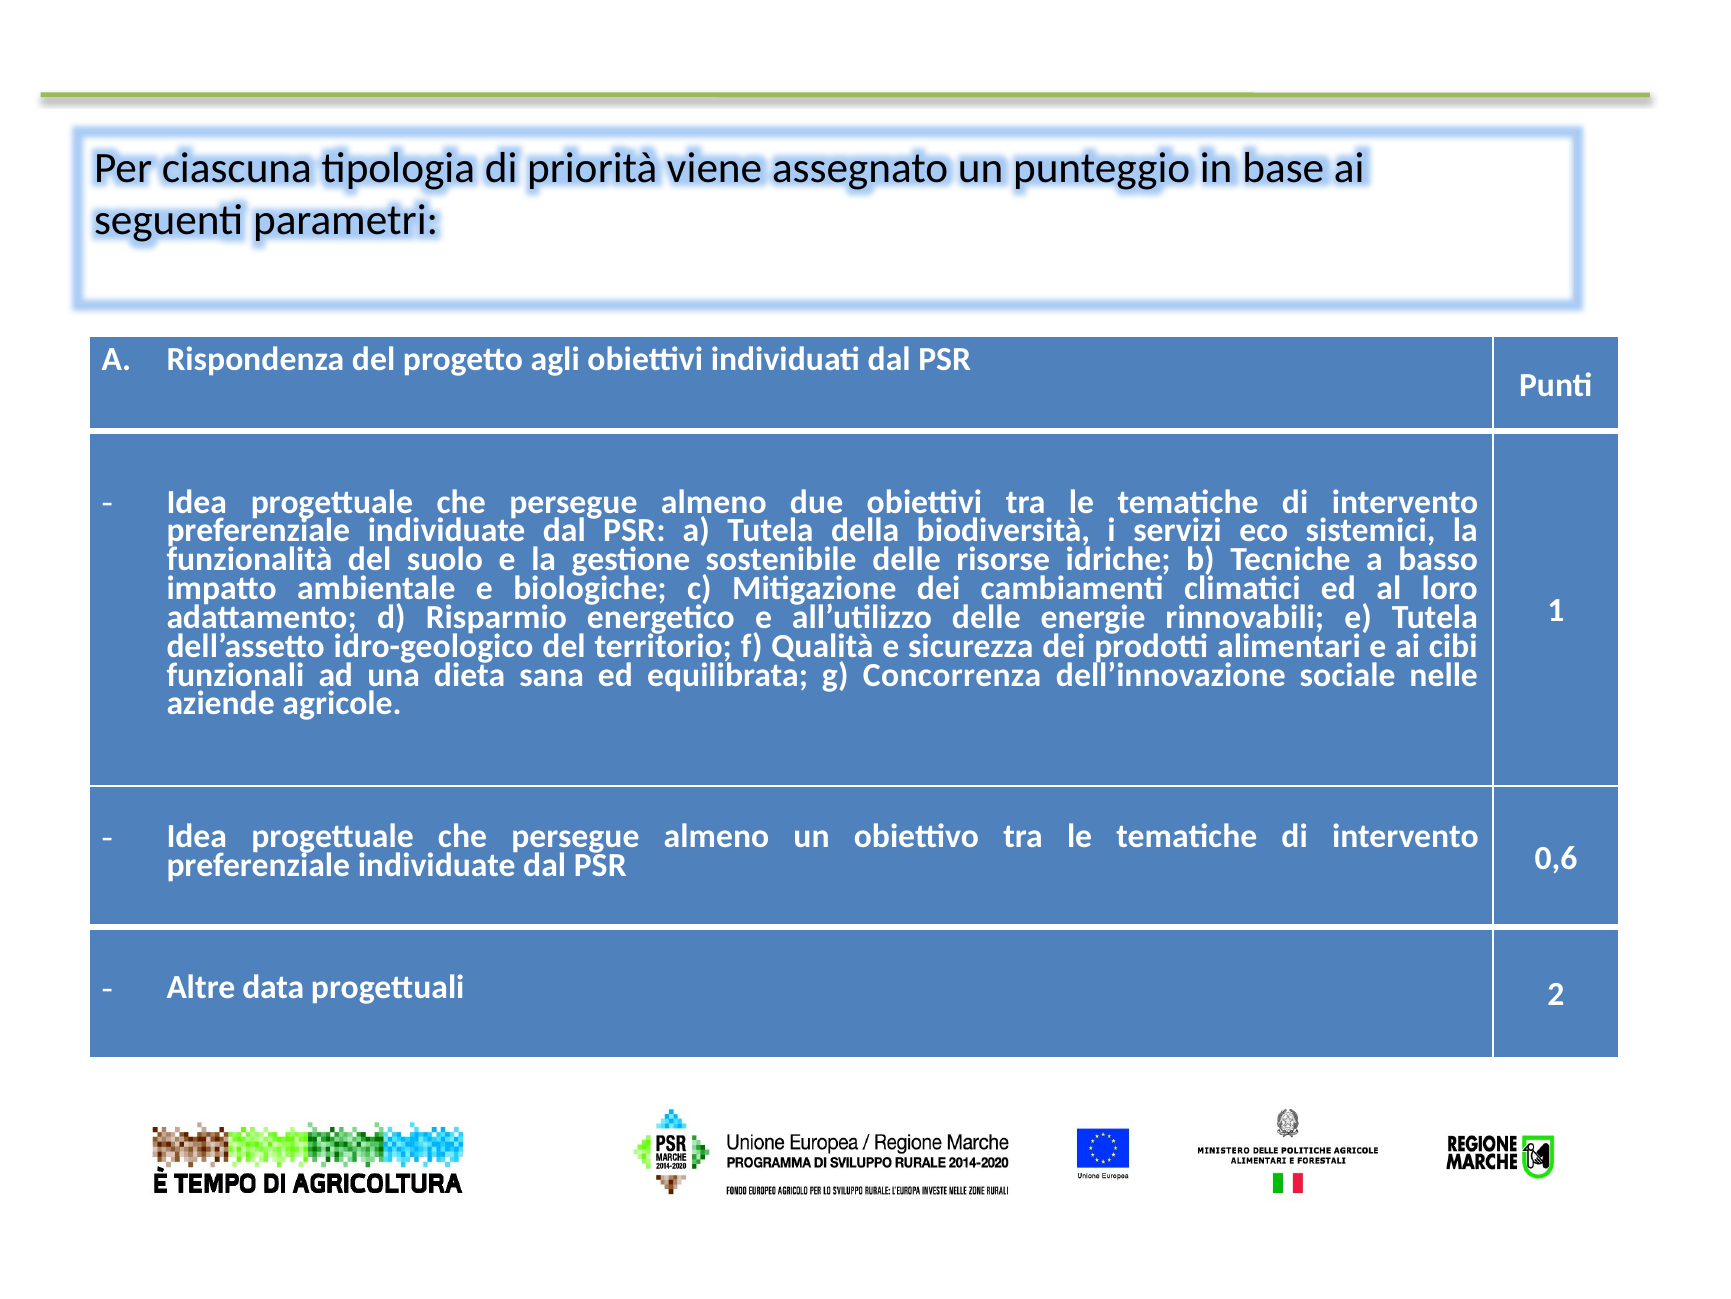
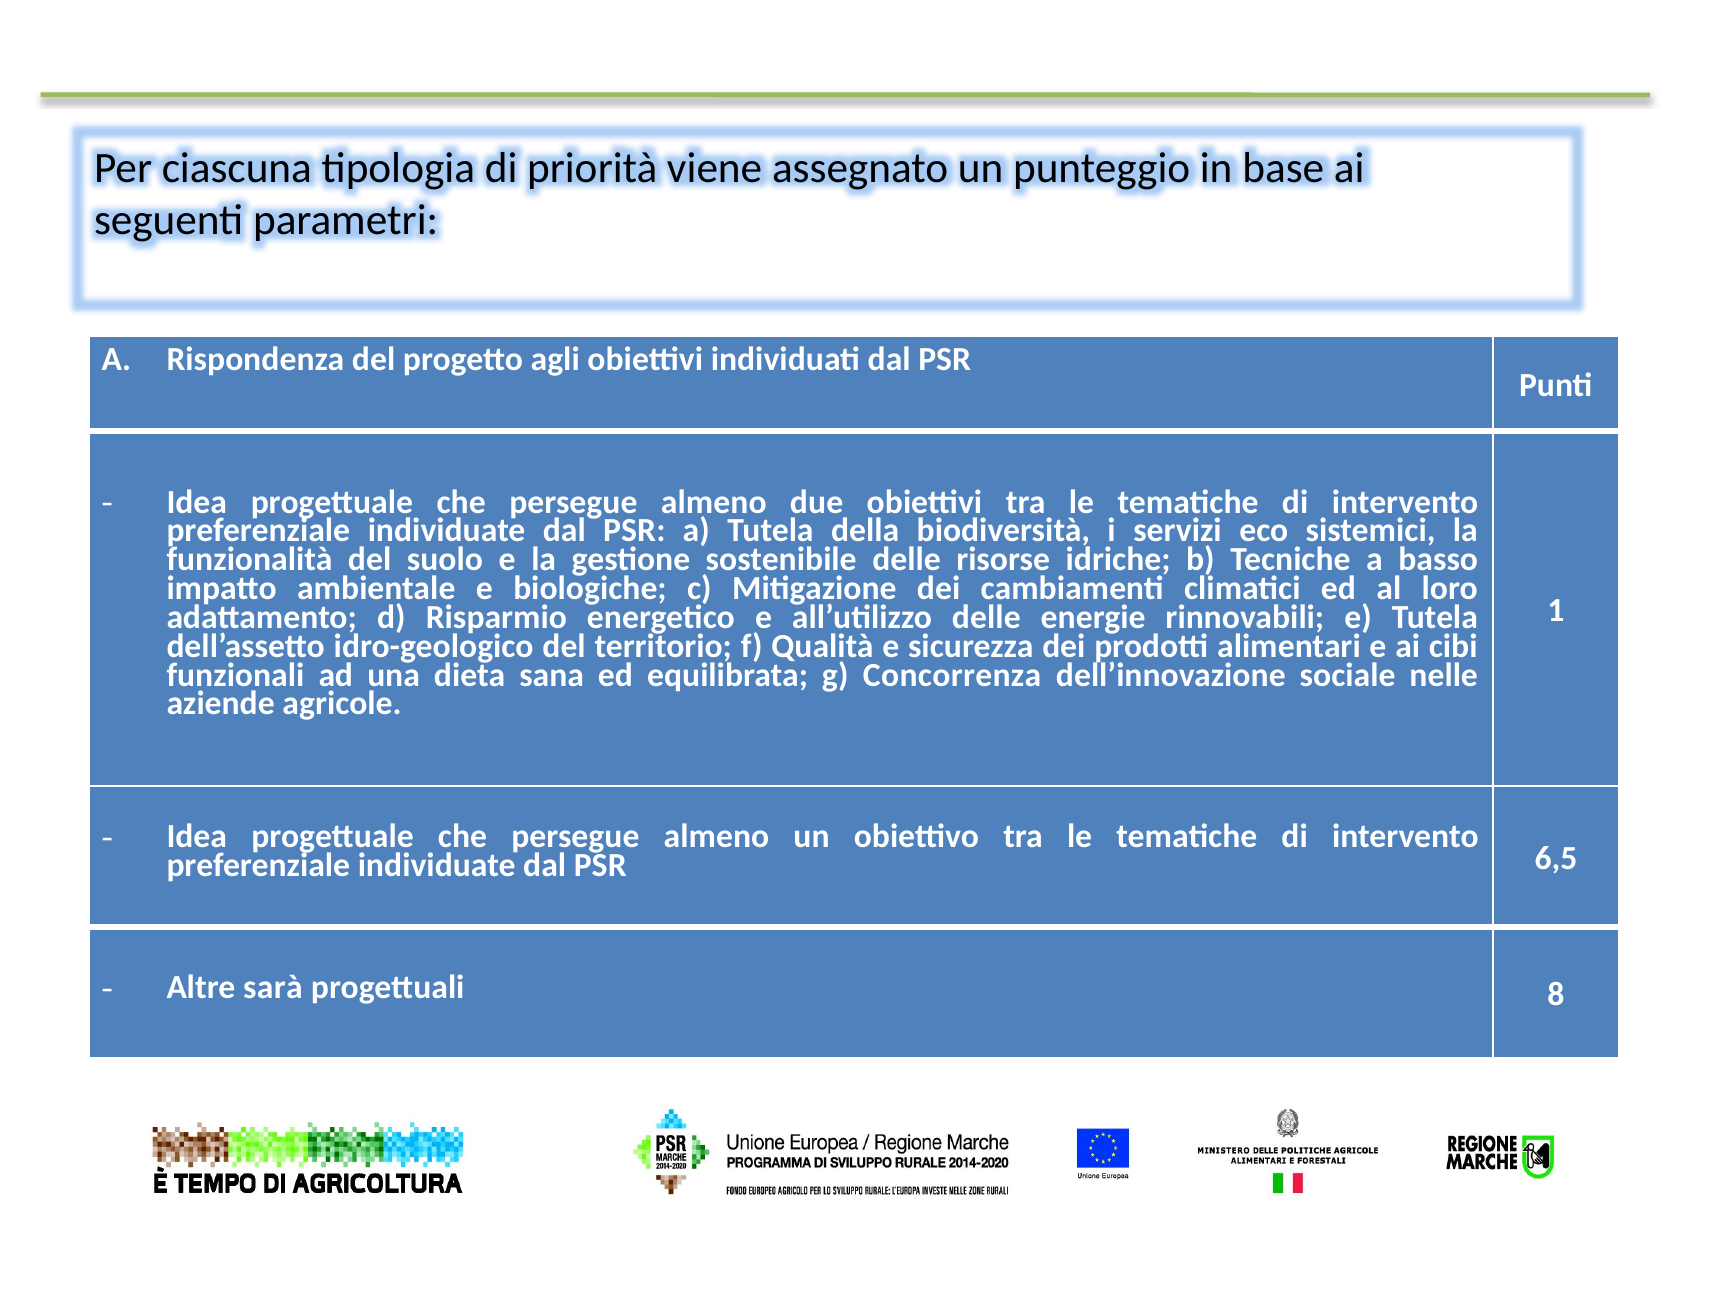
0,6: 0,6 -> 6,5 (1556, 858)
data: data -> sarà (273, 987)
2: 2 -> 8 (1556, 994)
